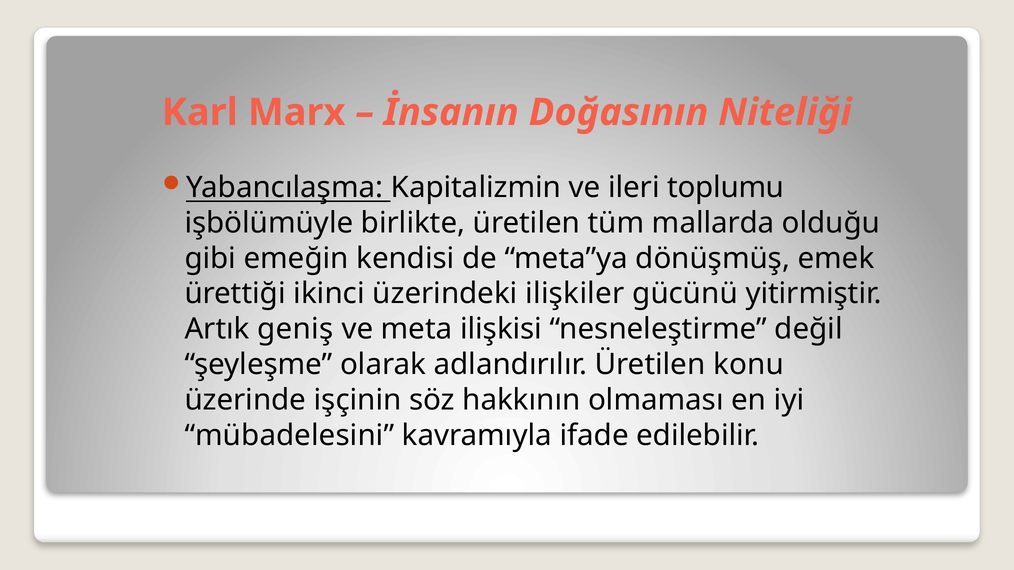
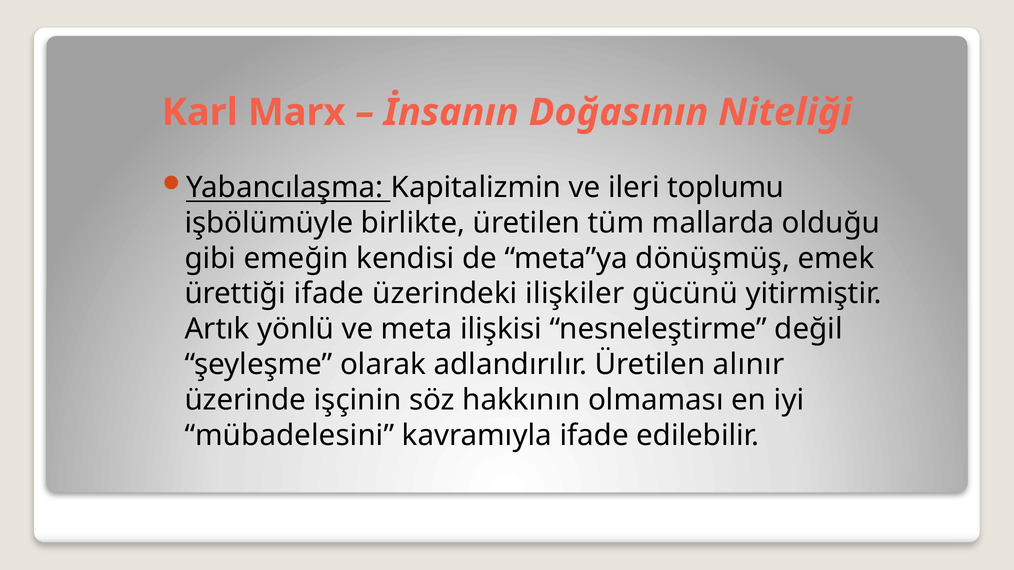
ürettiği ikinci: ikinci -> ifade (329, 294)
geniş: geniş -> yönlü (296, 329)
konu: konu -> alınır (749, 365)
